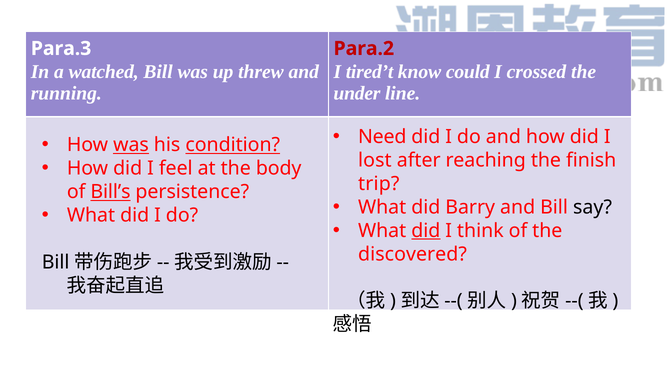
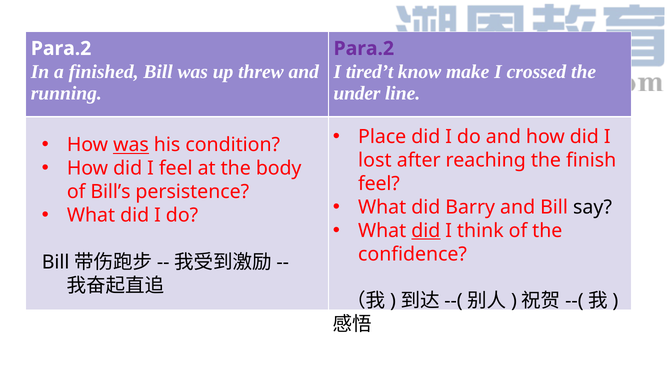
Para.3: Para.3 -> Para.2 (61, 48)
Para.2 colour: red -> purple (364, 48)
watched: watched -> finished (104, 72)
could: could -> make (468, 72)
Need: Need -> Place (382, 137)
condition underline: present -> none (233, 145)
trip: trip -> feel (379, 184)
Bill’s underline: present -> none (110, 192)
discovered: discovered -> confidence (413, 254)
